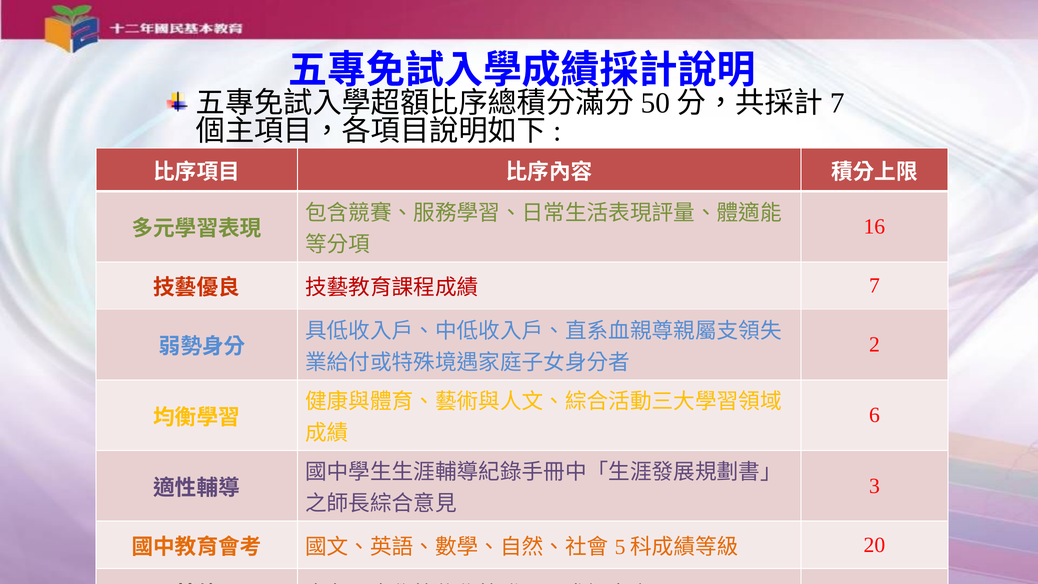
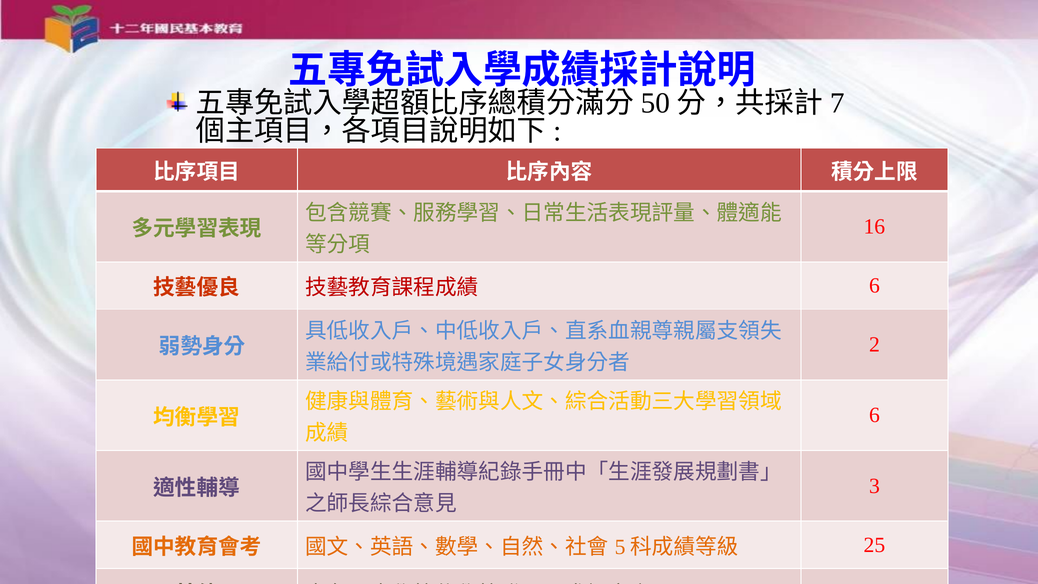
7: 7 -> 6 (874, 286)
20: 20 -> 25 (874, 545)
